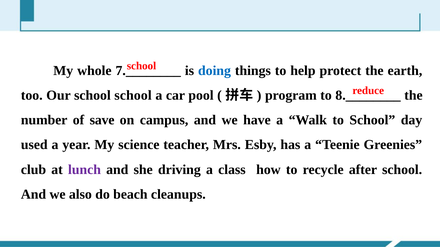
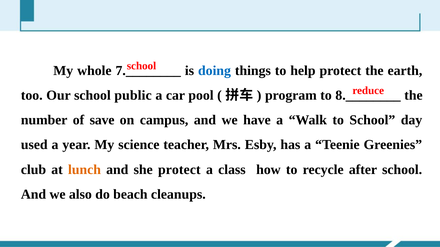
school school: school -> public (133, 96)
lunch colour: purple -> orange (84, 170)
she driving: driving -> protect (179, 170)
